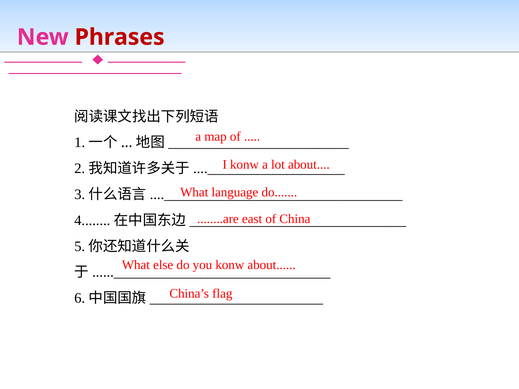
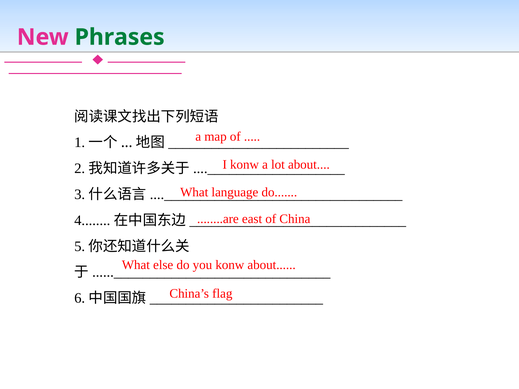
Phrases colour: red -> green (120, 37)
